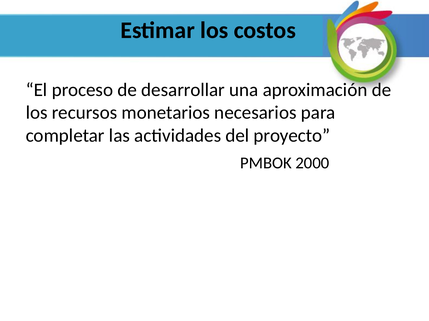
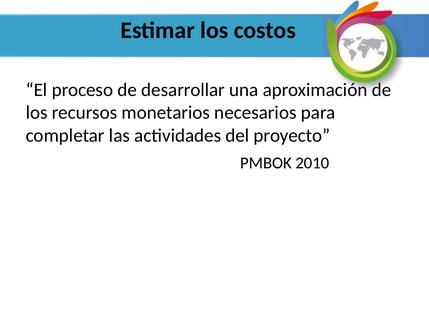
2000: 2000 -> 2010 (312, 163)
